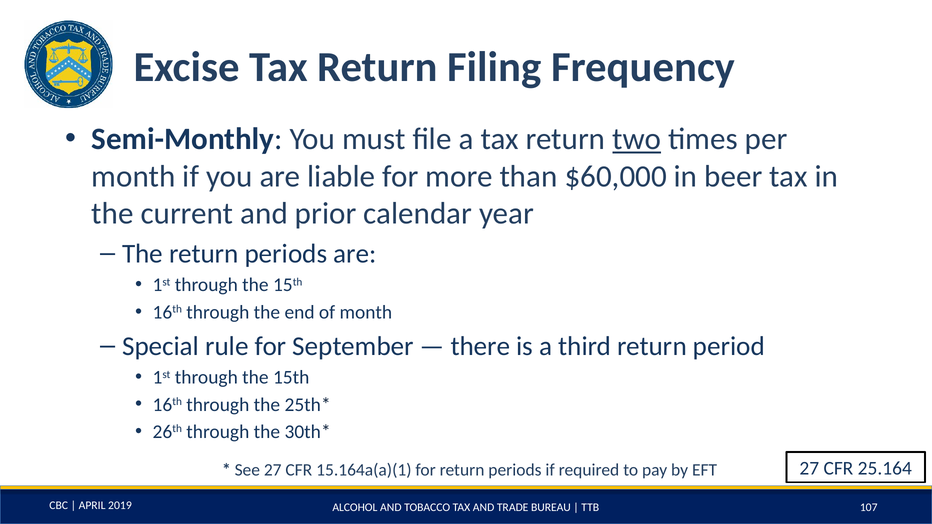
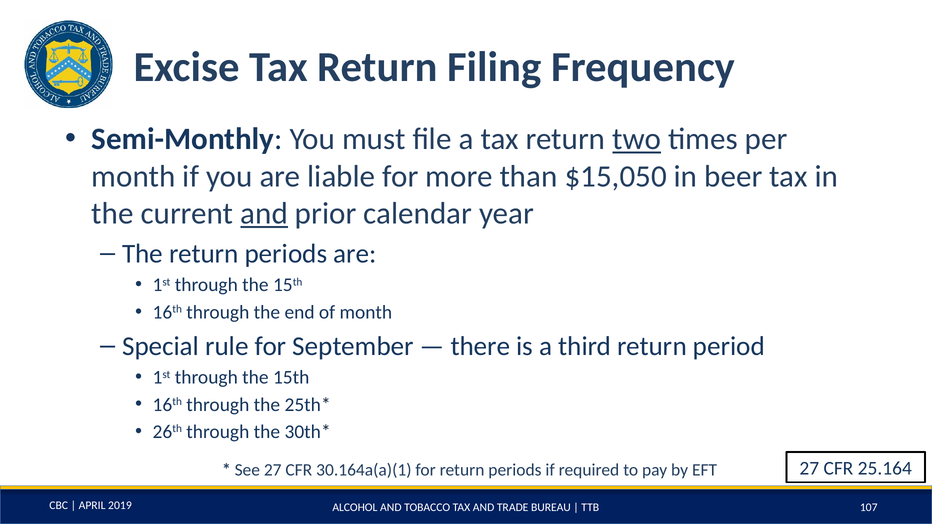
$60,000: $60,000 -> $15,050 (616, 176)
and underline: none -> present (264, 214)
15.164a(a)(1: 15.164a(a)(1 -> 30.164a(a)(1 (364, 470)
